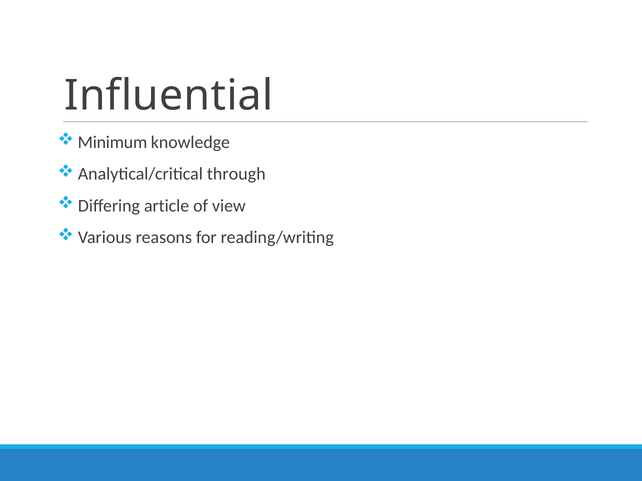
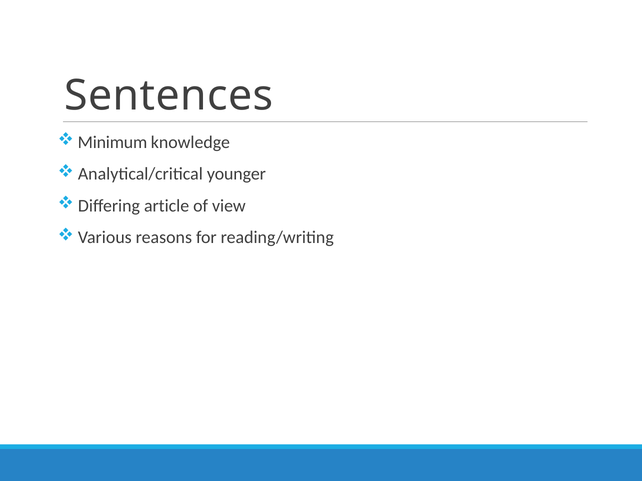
Influential: Influential -> Sentences (169, 96)
through: through -> younger (236, 174)
